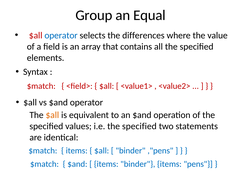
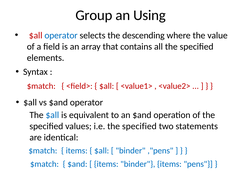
Equal: Equal -> Using (149, 15)
differences: differences -> descending (143, 35)
$all colour: orange -> blue (52, 115)
